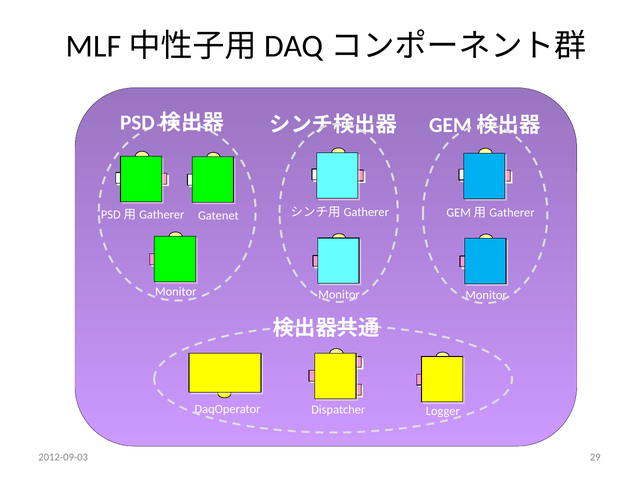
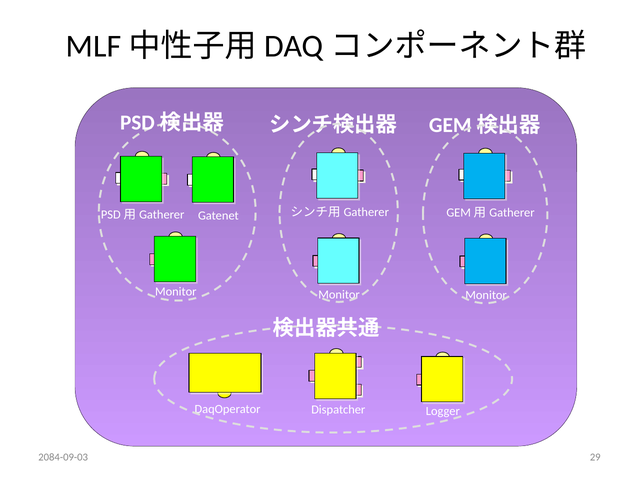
2012-09-03: 2012-09-03 -> 2084-09-03 (63, 458)
